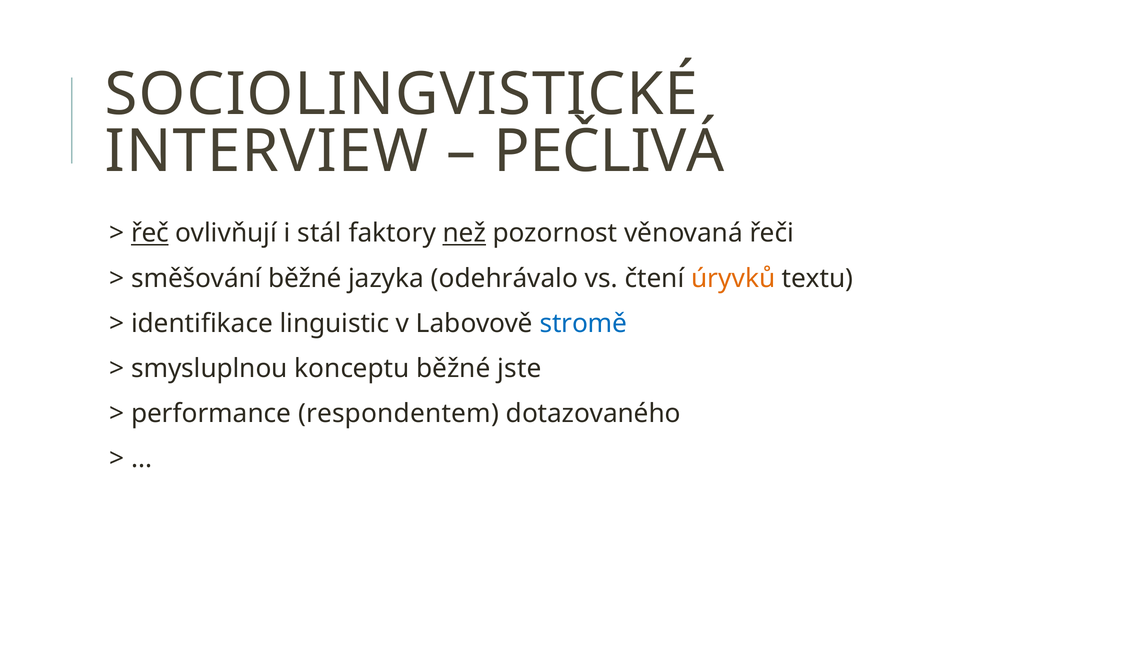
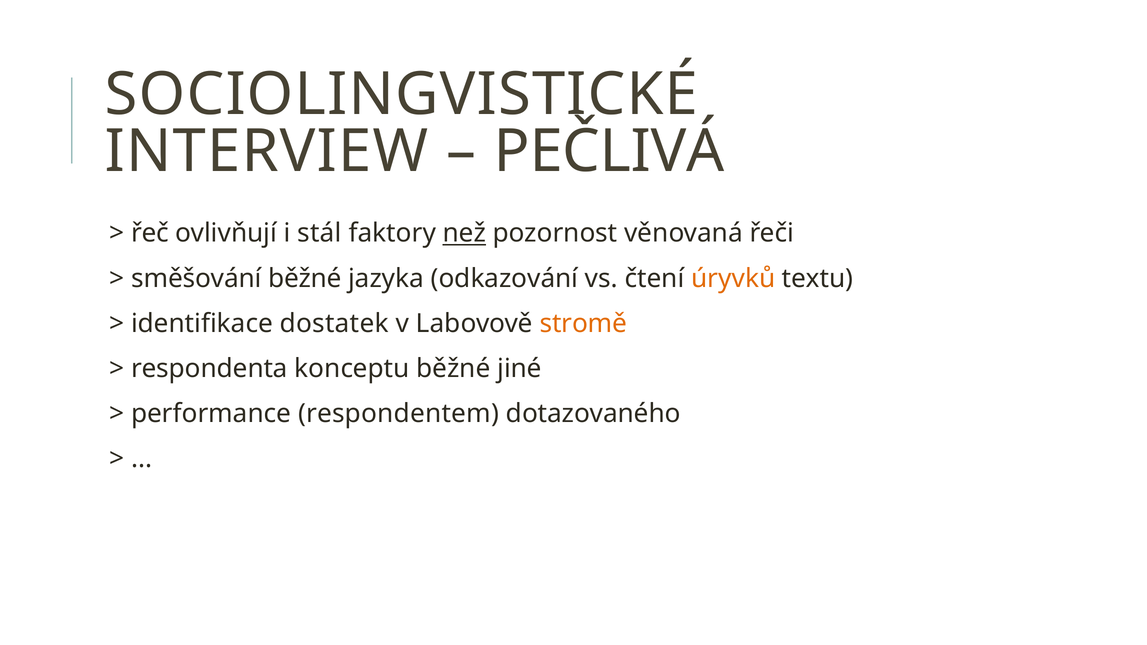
řeč underline: present -> none (150, 233)
odehrávalo: odehrávalo -> odkazování (504, 278)
linguistic: linguistic -> dostatek (334, 324)
stromě colour: blue -> orange (583, 324)
smysluplnou: smysluplnou -> respondenta (209, 369)
jste: jste -> jiné (520, 369)
